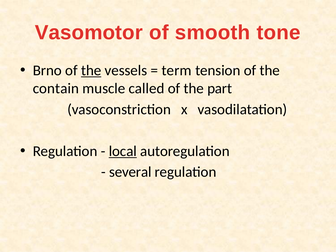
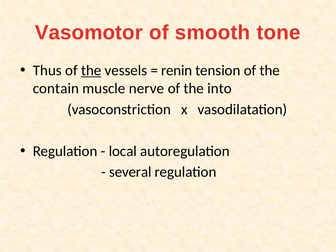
Brno: Brno -> Thus (47, 70)
term: term -> renin (177, 70)
called: called -> nerve (146, 88)
part: part -> into (220, 88)
local underline: present -> none (123, 151)
